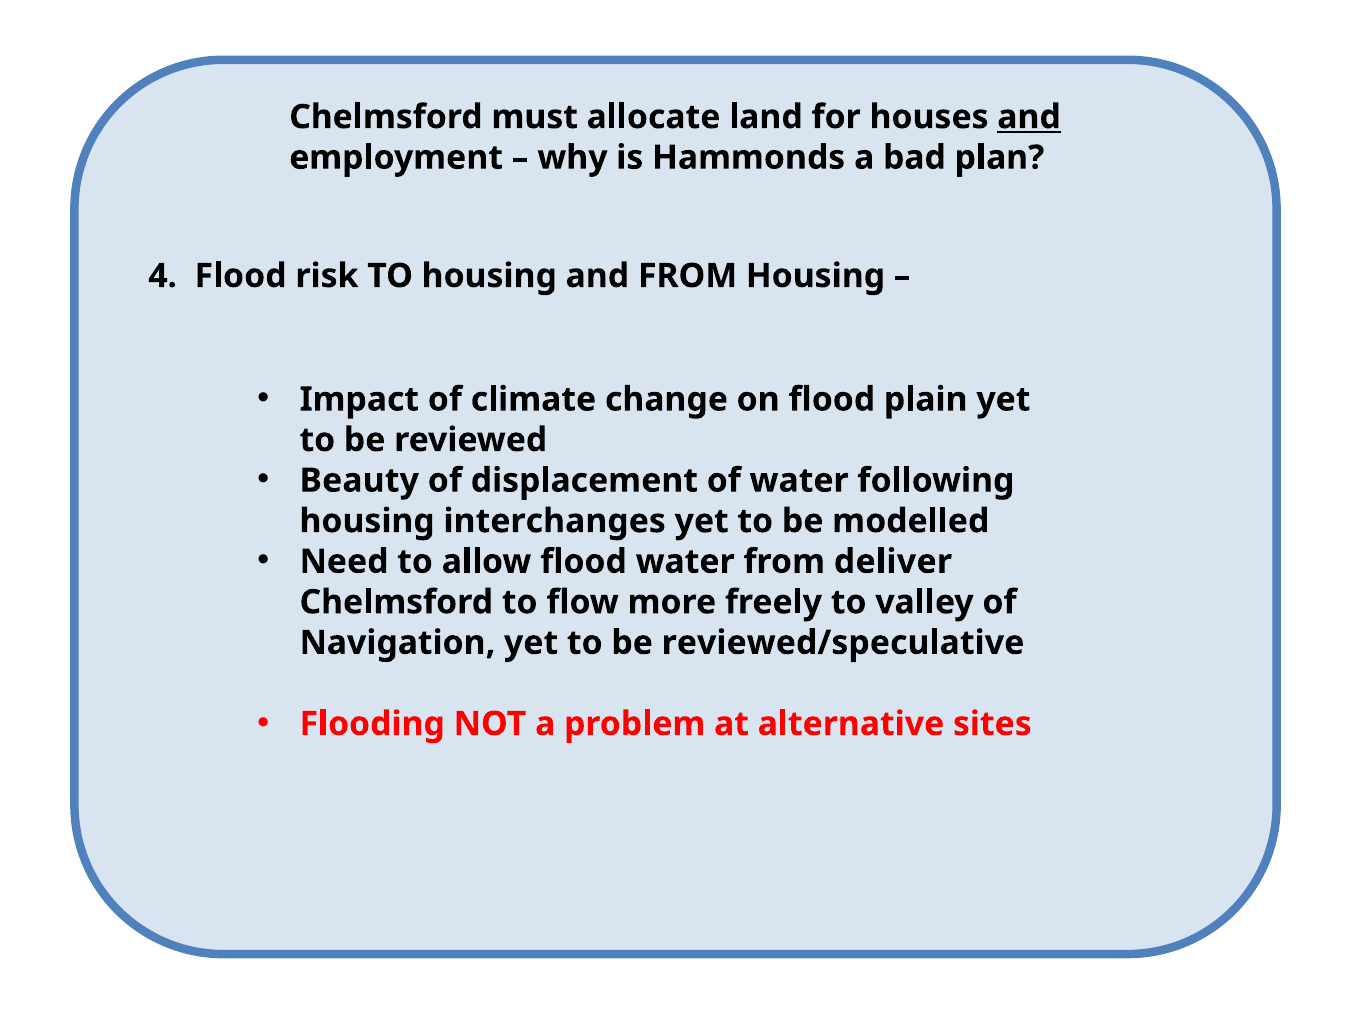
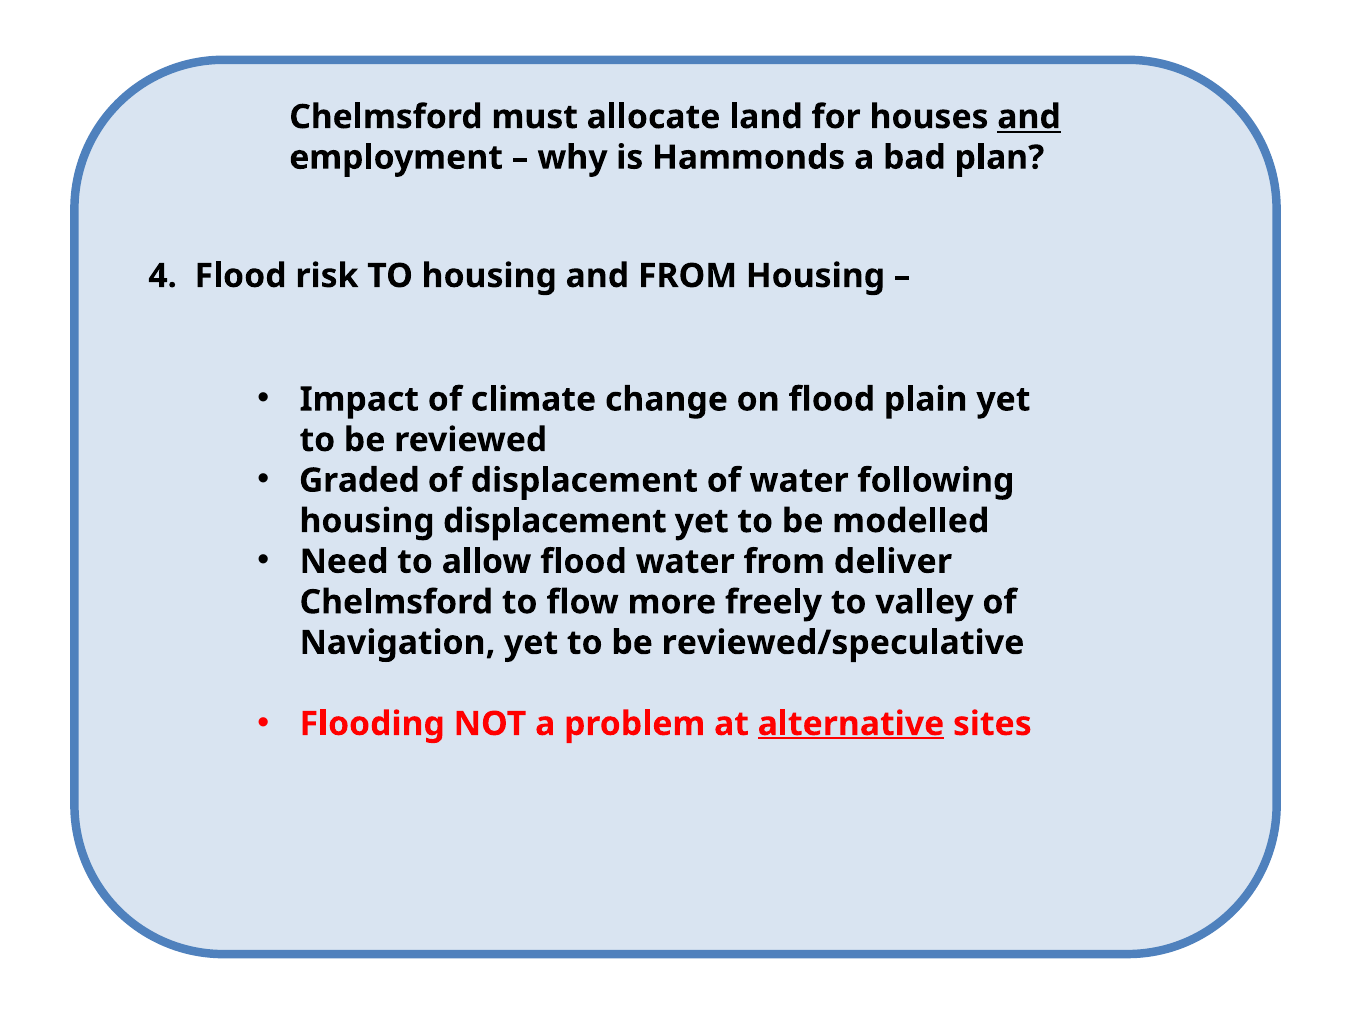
Beauty: Beauty -> Graded (359, 480)
housing interchanges: interchanges -> displacement (555, 521)
alternative underline: none -> present (851, 723)
